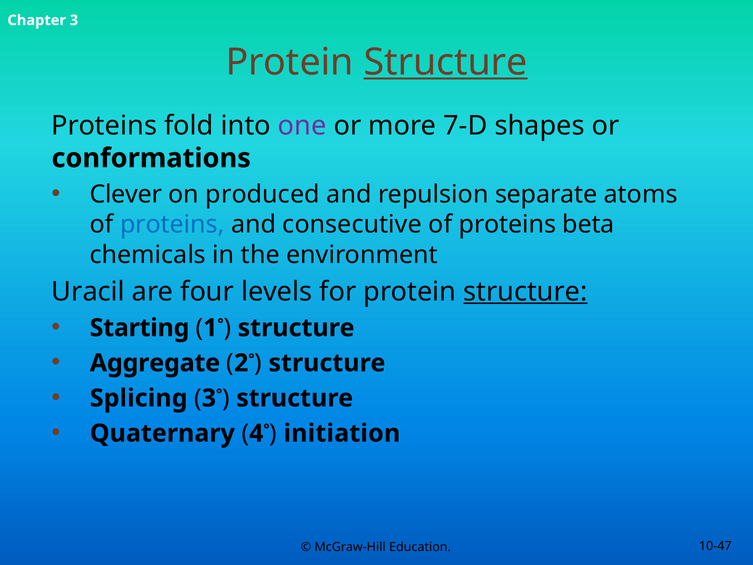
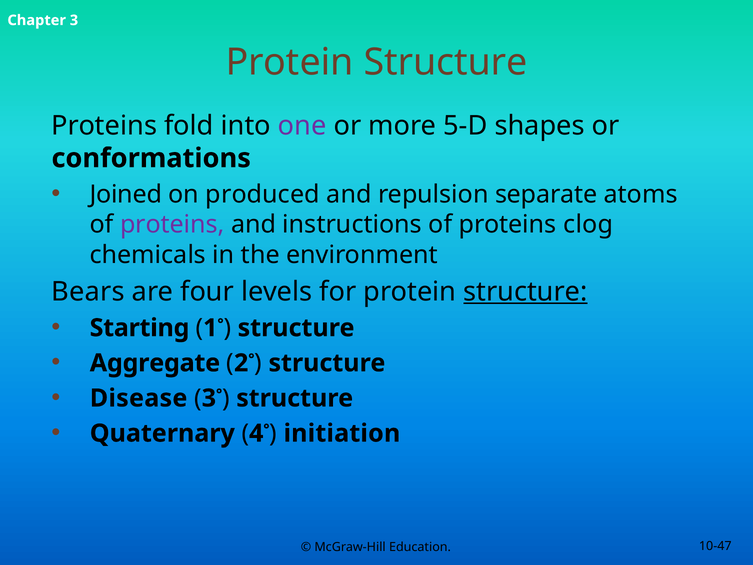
Structure underline: present -> none (446, 62)
7-D: 7-D -> 5-D (465, 126)
Clever: Clever -> Joined (126, 194)
proteins colour: blue -> purple (172, 224)
consecutive: consecutive -> instructions (352, 224)
beta: beta -> clog (588, 224)
Uracil: Uracil -> Bears (88, 292)
Splicing: Splicing -> Disease (139, 398)
